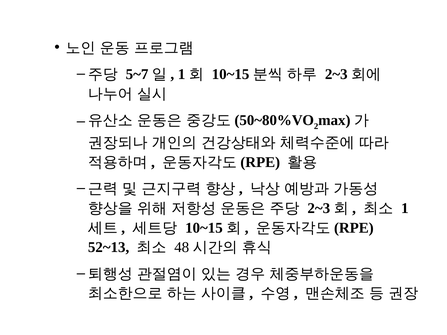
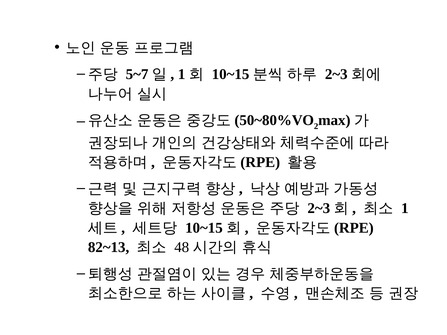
52~13: 52~13 -> 82~13 (109, 248)
